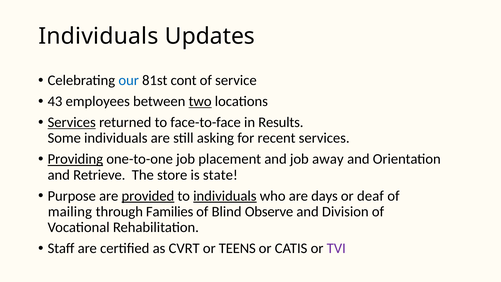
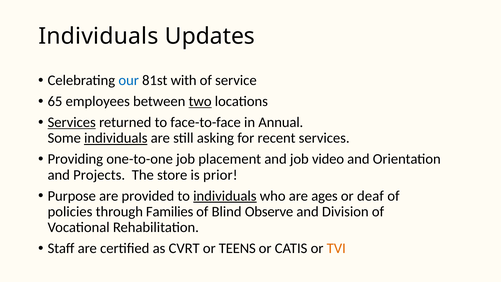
cont: cont -> with (184, 80)
43: 43 -> 65 (55, 101)
Results: Results -> Annual (281, 122)
individuals underline: none -> present (116, 138)
Providing underline: present -> none (75, 159)
away: away -> video (328, 159)
Retrieve: Retrieve -> Projects (99, 175)
state: state -> prior (220, 175)
provided underline: present -> none (148, 196)
days: days -> ages (324, 196)
mailing: mailing -> policies (70, 212)
TVI colour: purple -> orange (336, 248)
